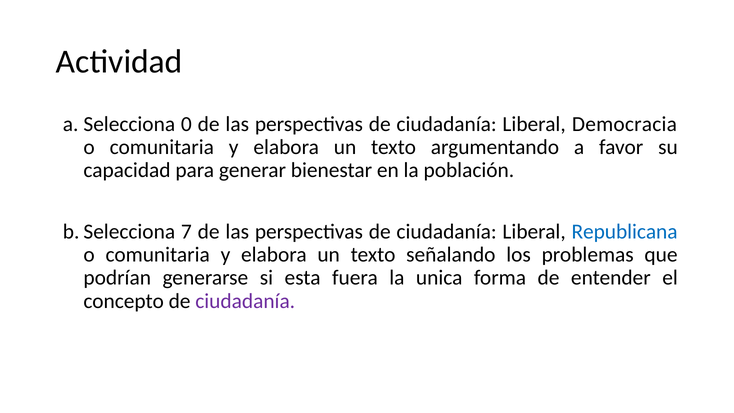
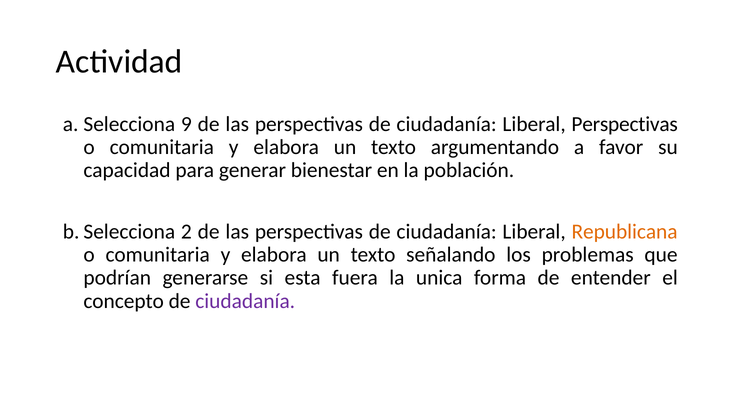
0: 0 -> 9 (186, 124)
Liberal Democracia: Democracia -> Perspectivas (625, 124)
7: 7 -> 2 (186, 232)
Republicana colour: blue -> orange (625, 232)
